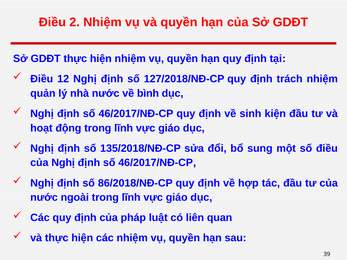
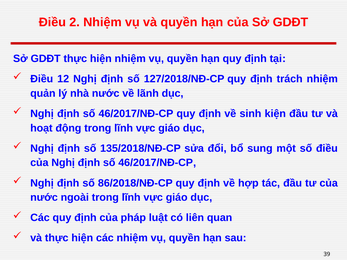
bình: bình -> lãnh (148, 93)
